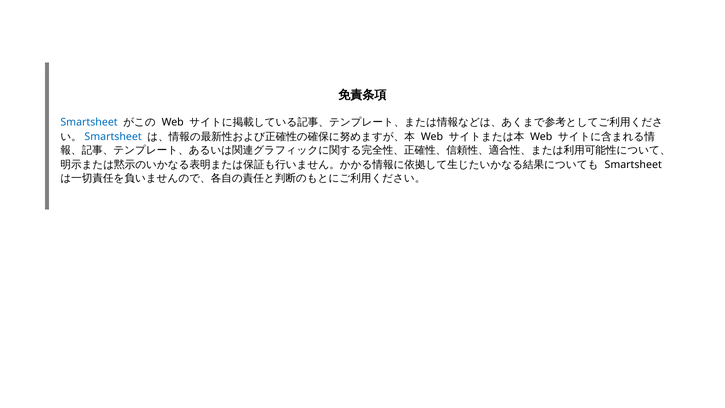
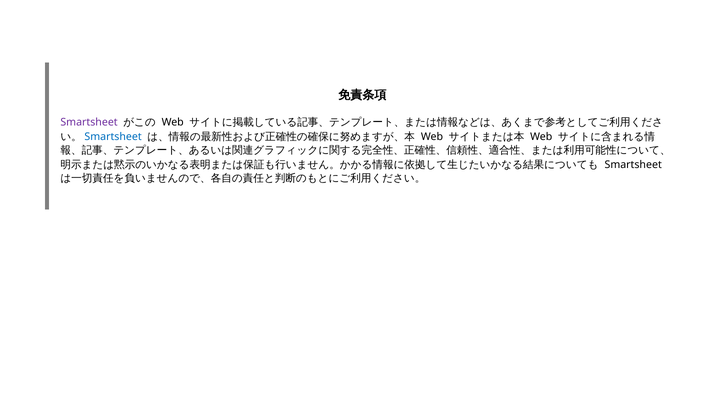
Smartsheet colour: blue -> purple (89, 122)
